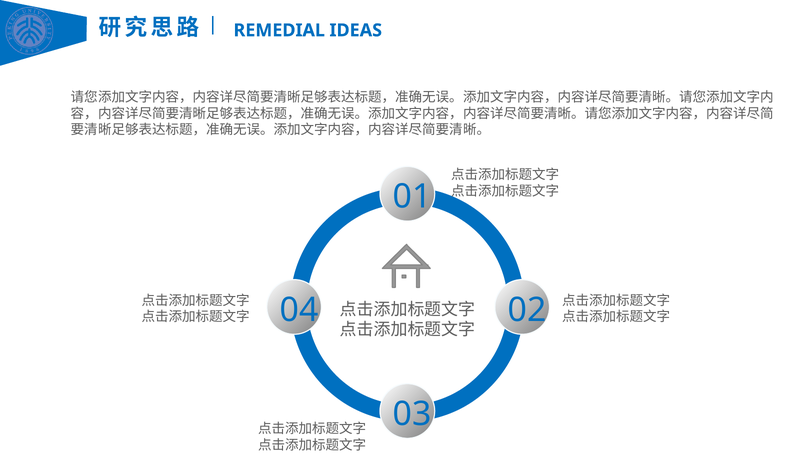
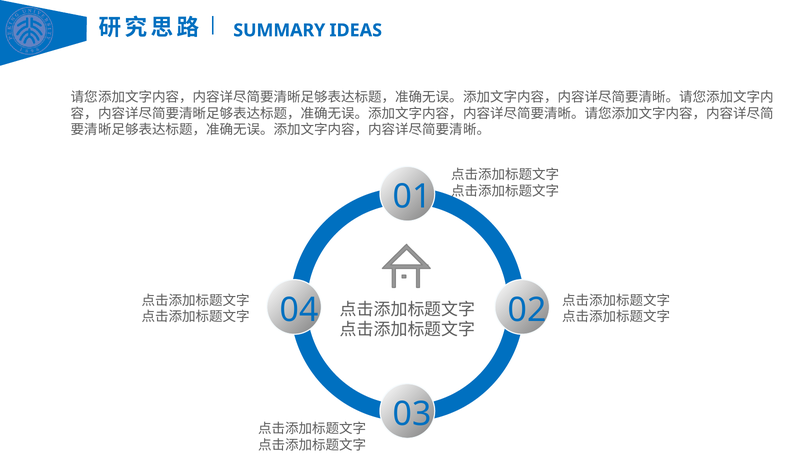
REMEDIAL: REMEDIAL -> SUMMARY (279, 30)
